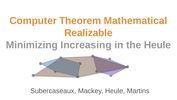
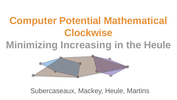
Theorem: Theorem -> Potential (80, 21)
Realizable: Realizable -> Clockwise (88, 33)
